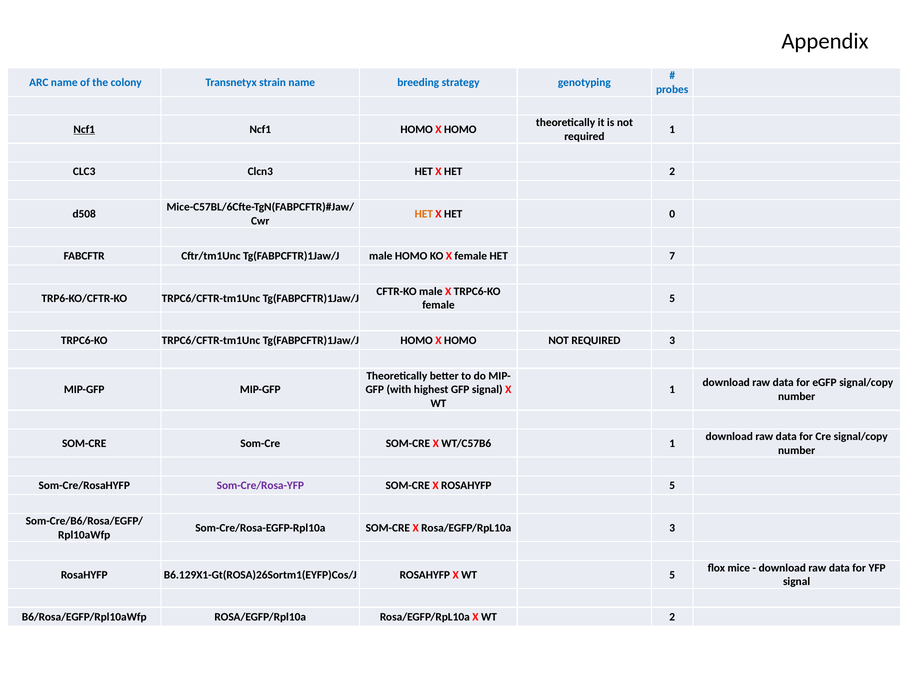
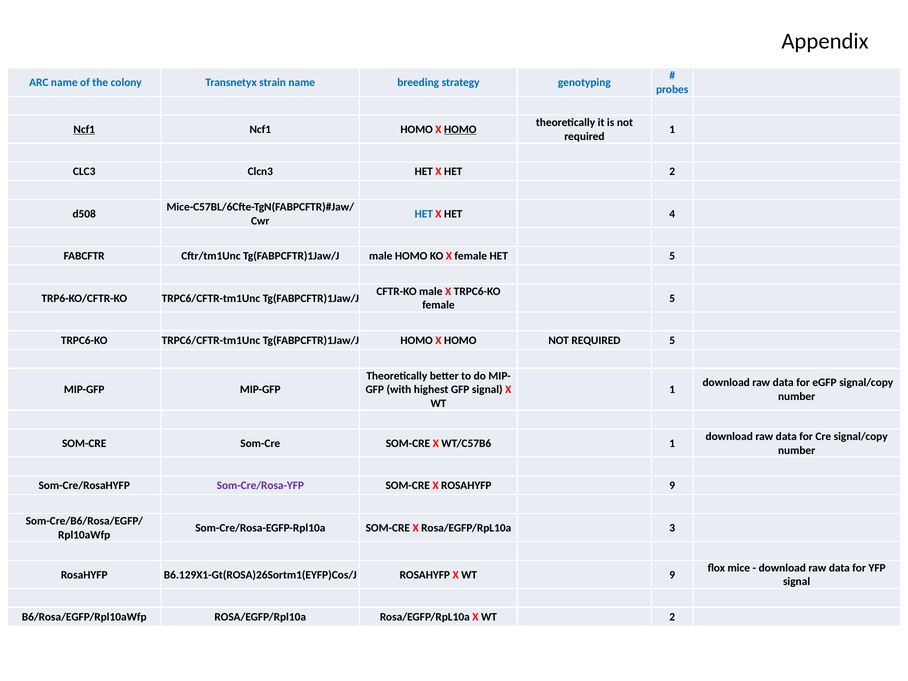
HOMO underline: none -> present (460, 130)
HET colour: orange -> blue (424, 214)
0: 0 -> 4 (672, 214)
HET 7: 7 -> 5 (672, 256)
REQUIRED 3: 3 -> 5 (672, 341)
ROSAHYFP 5: 5 -> 9 (672, 486)
WT 5: 5 -> 9 (672, 575)
